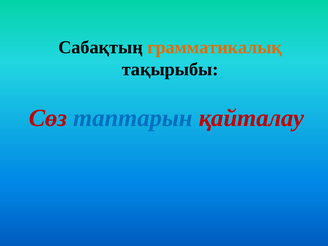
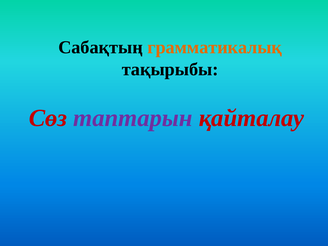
таптарын colour: blue -> purple (133, 118)
